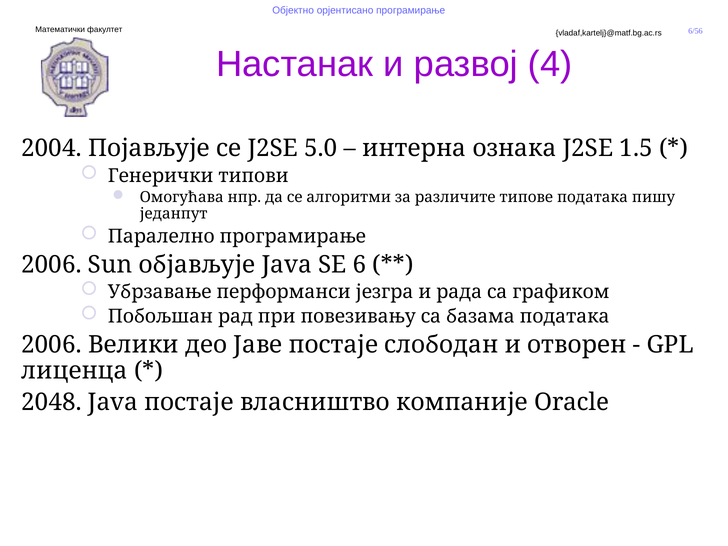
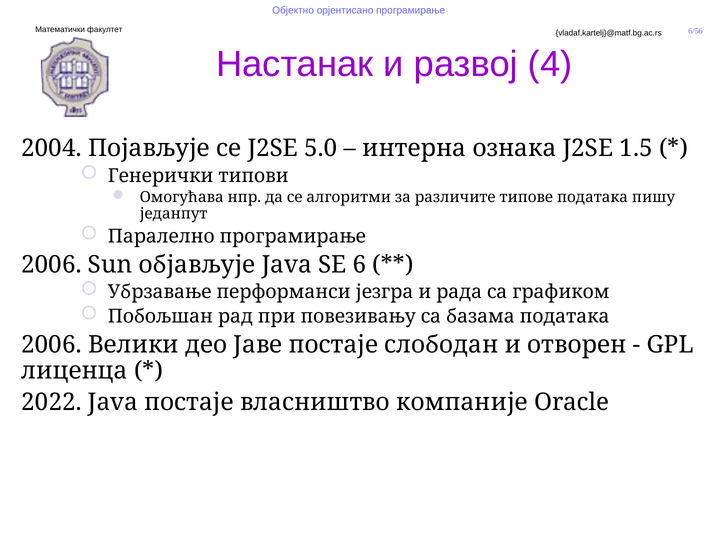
2048: 2048 -> 2022 (52, 402)
